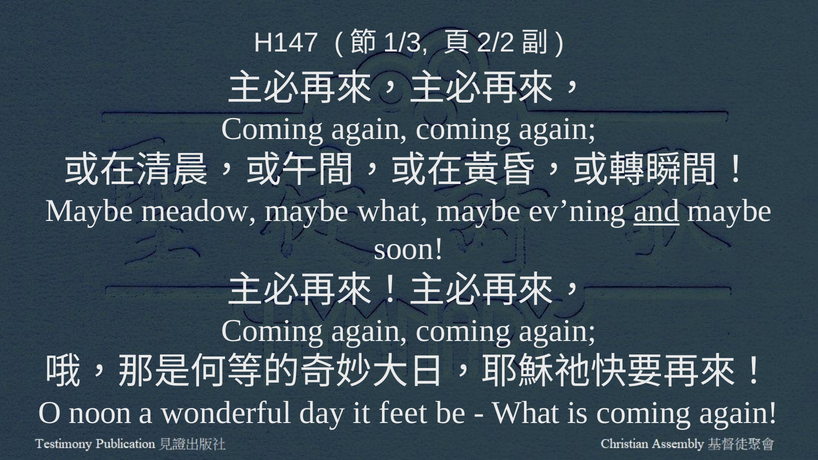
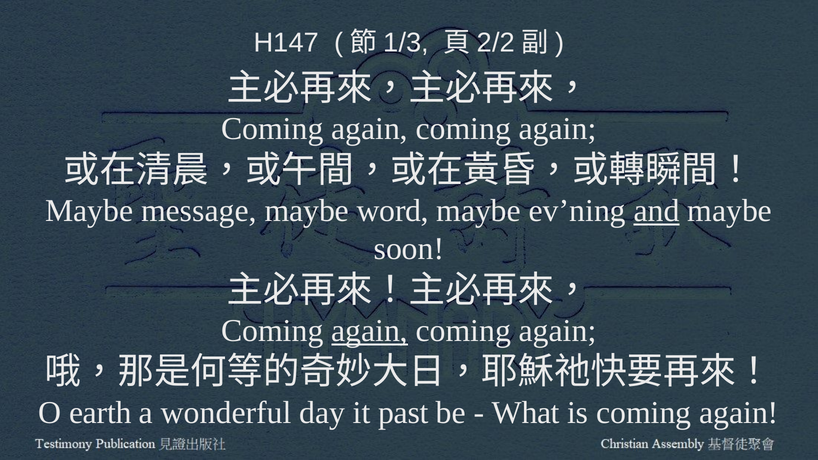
meadow: meadow -> message (199, 211)
maybe what: what -> word (393, 211)
again underline: none -> present (370, 331)
noon: noon -> earth (100, 413)
feet: feet -> past (403, 413)
